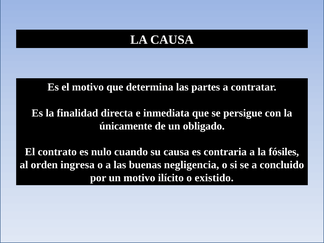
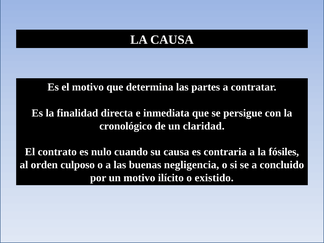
únicamente: únicamente -> cronológico (126, 126)
obligado: obligado -> claridad (204, 126)
ingresa: ingresa -> culposo (78, 165)
